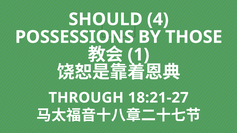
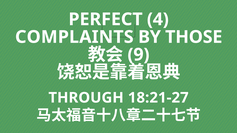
SHOULD: SHOULD -> PERFECT (106, 19)
POSSESSIONS: POSSESSIONS -> COMPLAINTS (74, 37)
1: 1 -> 9 (138, 55)
